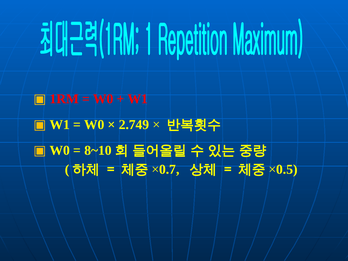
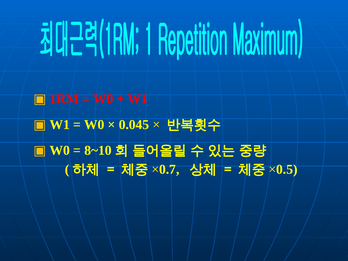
2.749: 2.749 -> 0.045 (134, 125)
